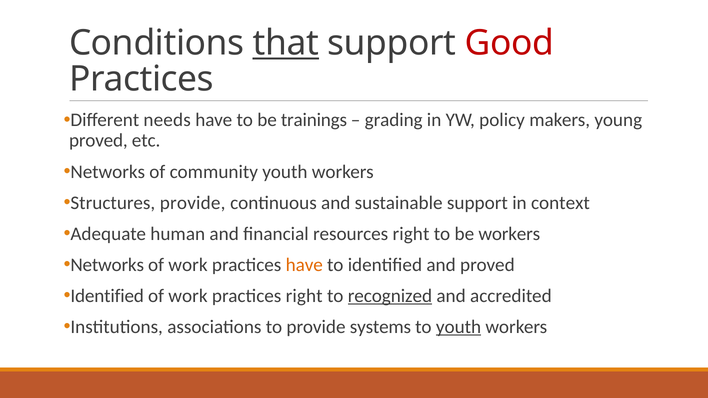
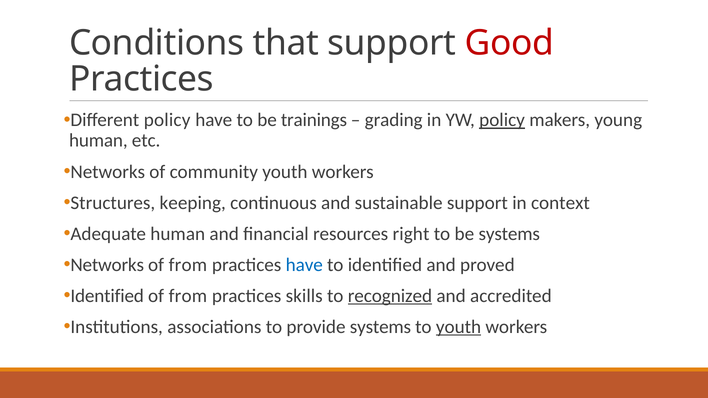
that underline: present -> none (286, 43)
Different needs: needs -> policy (167, 120)
policy underline: none -> present (502, 120)
proved: proved -> human (98, 141)
Structures provide: provide -> keeping (193, 203)
be workers: workers -> systems (509, 234)
work: work -> from (188, 265)
have colour: orange -> blue (304, 265)
work: work -> from (188, 296)
practices right: right -> skills (304, 296)
